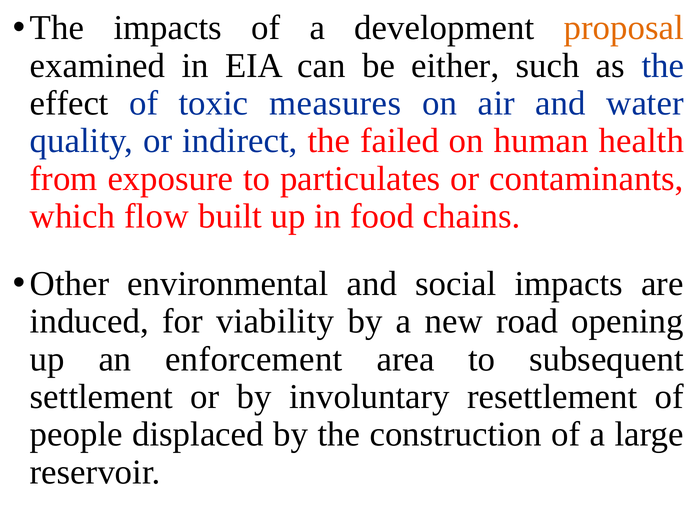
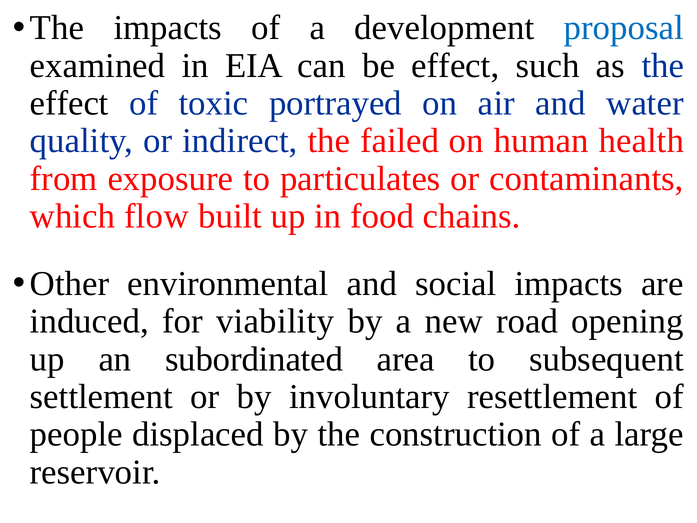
proposal colour: orange -> blue (624, 28)
be either: either -> effect (455, 66)
measures: measures -> portrayed (335, 103)
enforcement: enforcement -> subordinated (254, 359)
